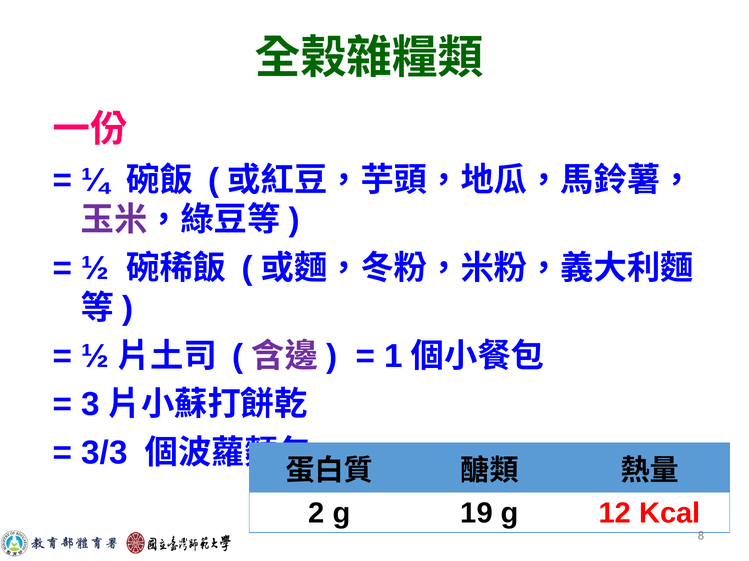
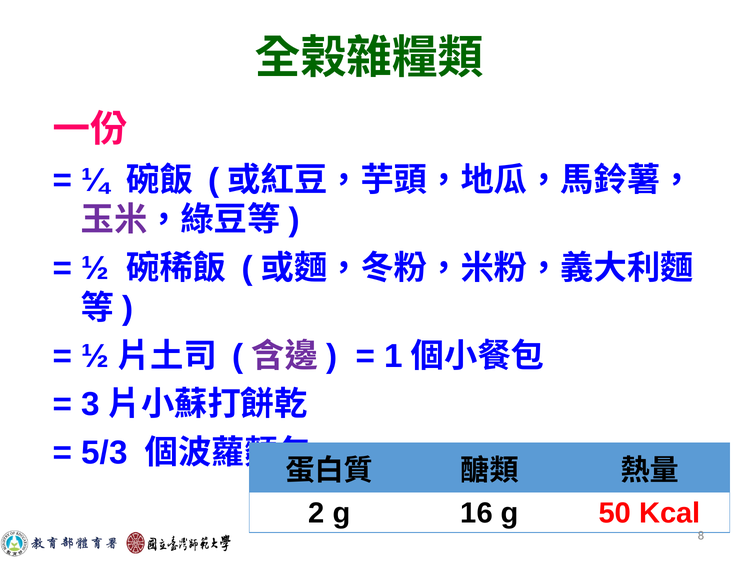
3/3: 3/3 -> 5/3 (104, 453)
19: 19 -> 16 (477, 514)
12: 12 -> 50 (615, 514)
